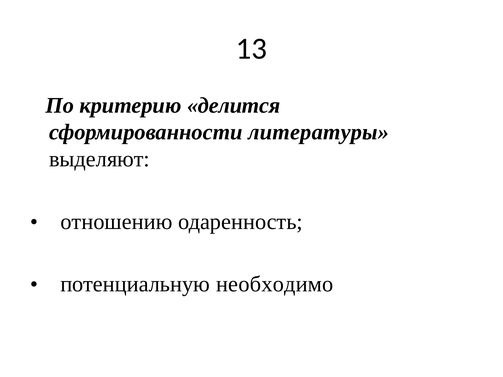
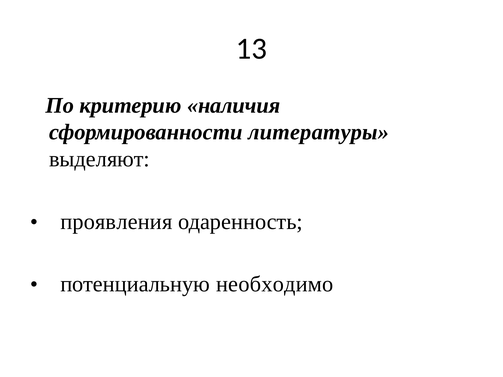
делится: делится -> наличия (234, 106)
отношению: отношению -> проявления (116, 222)
